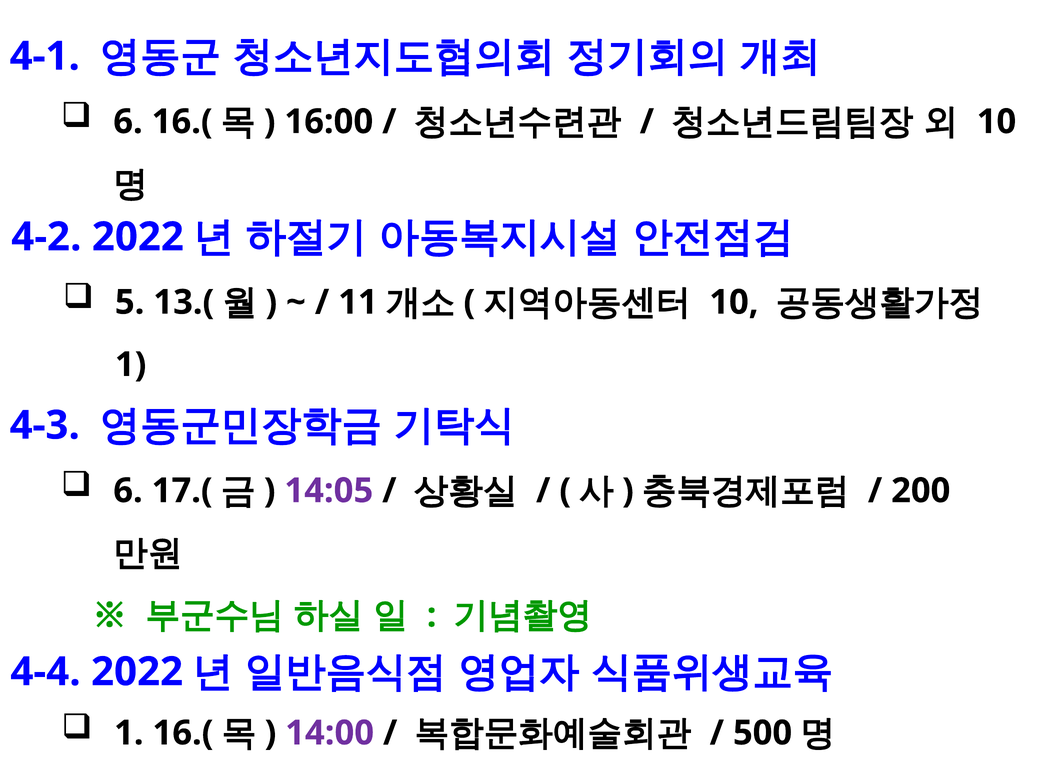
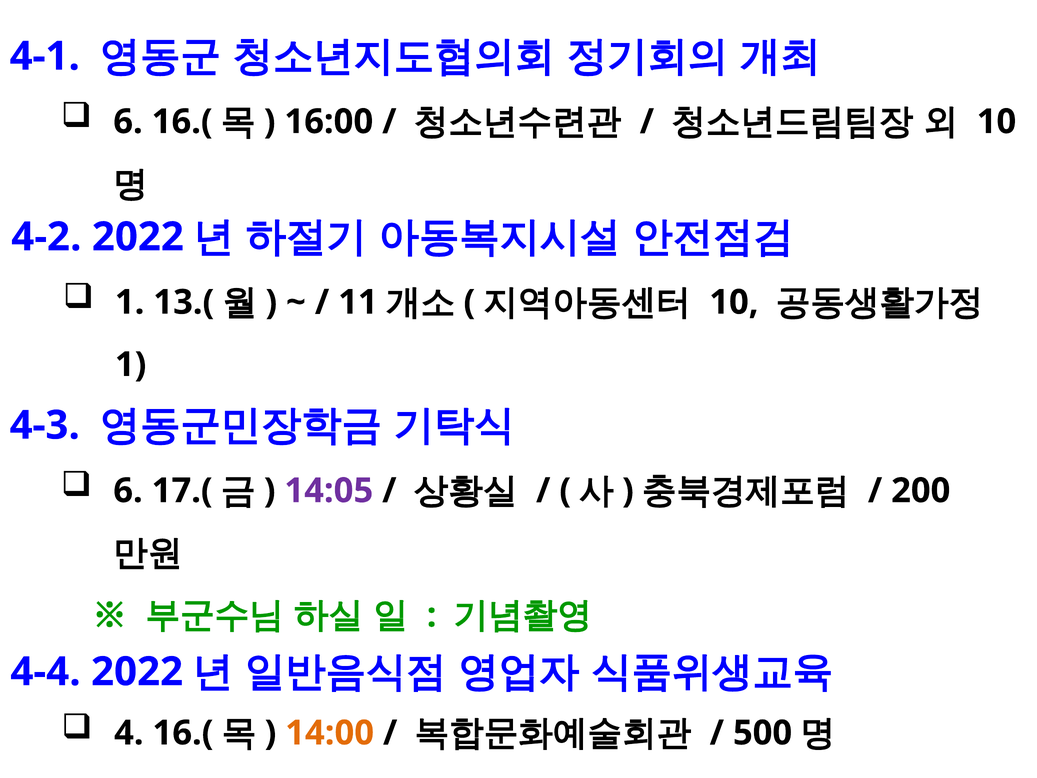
5: 5 -> 1 (130, 302)
1: 1 -> 4 (129, 733)
14:00 colour: purple -> orange (330, 733)
